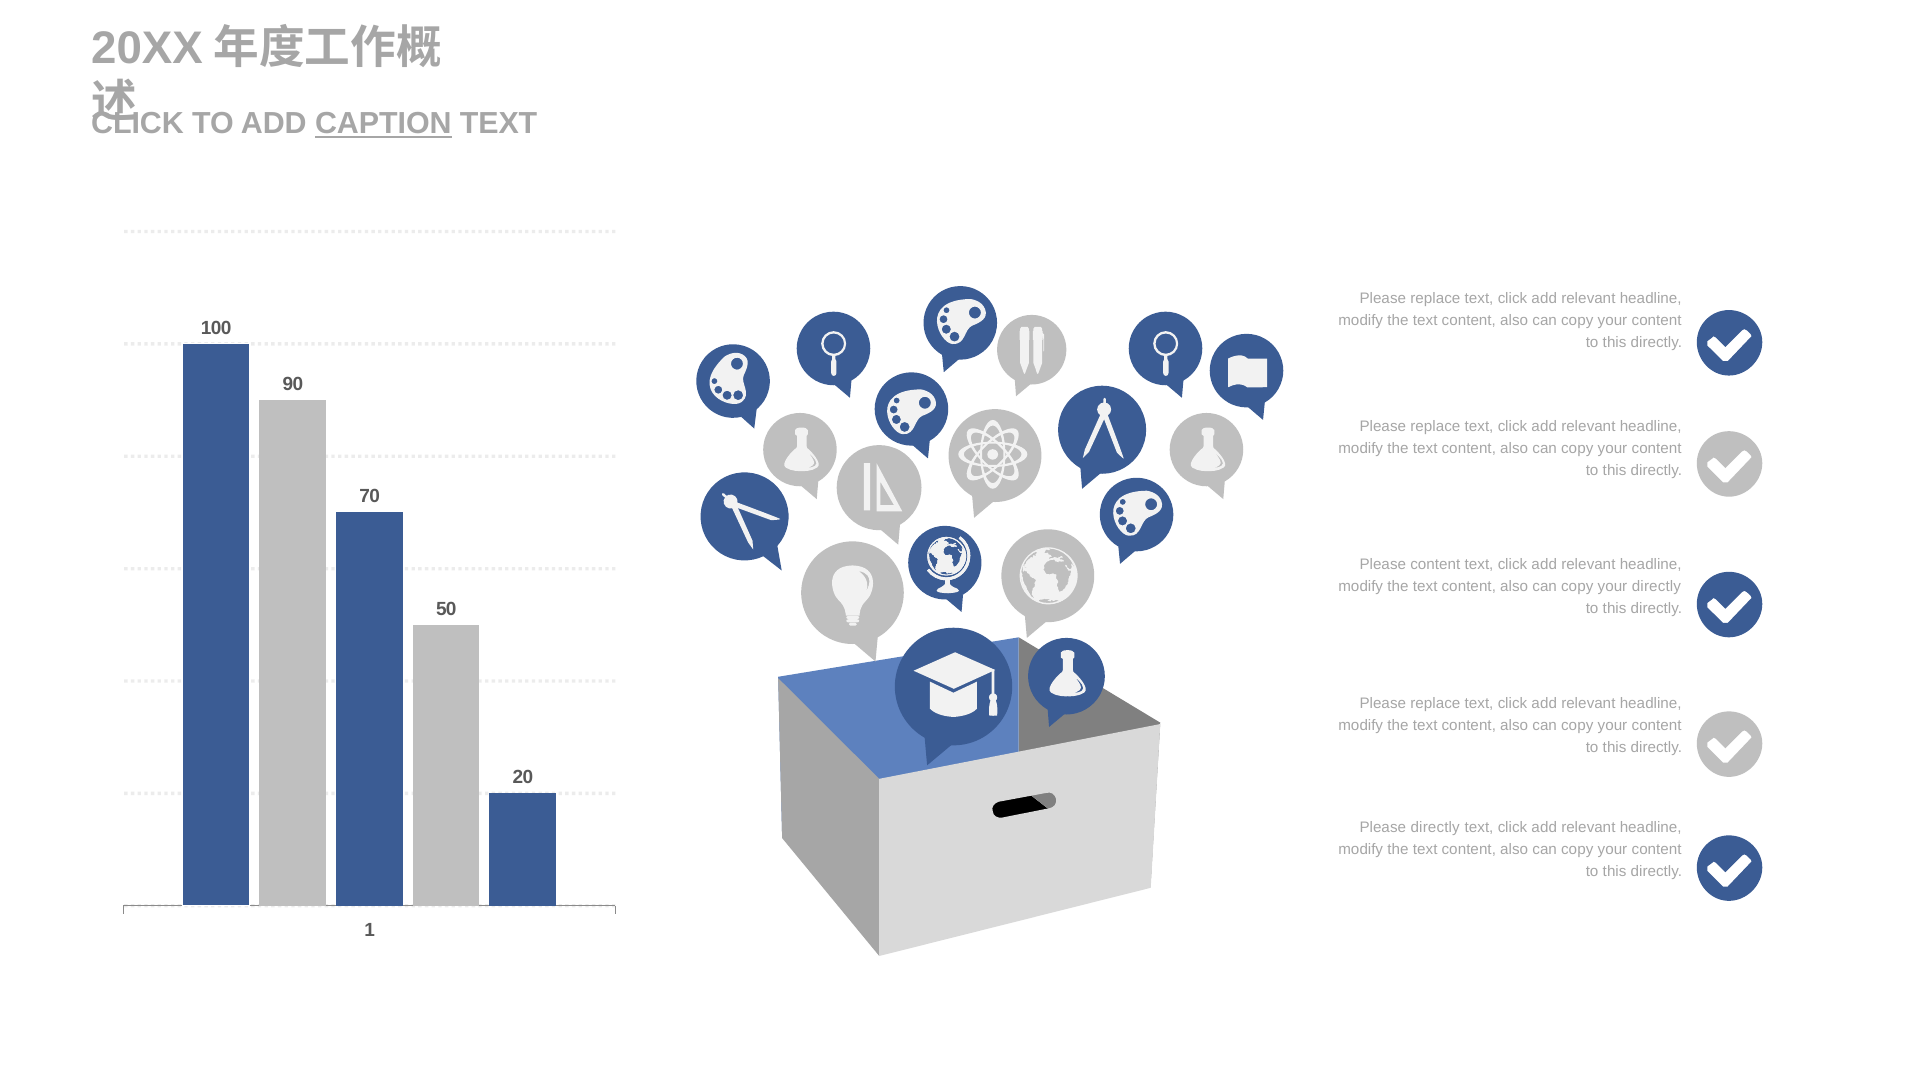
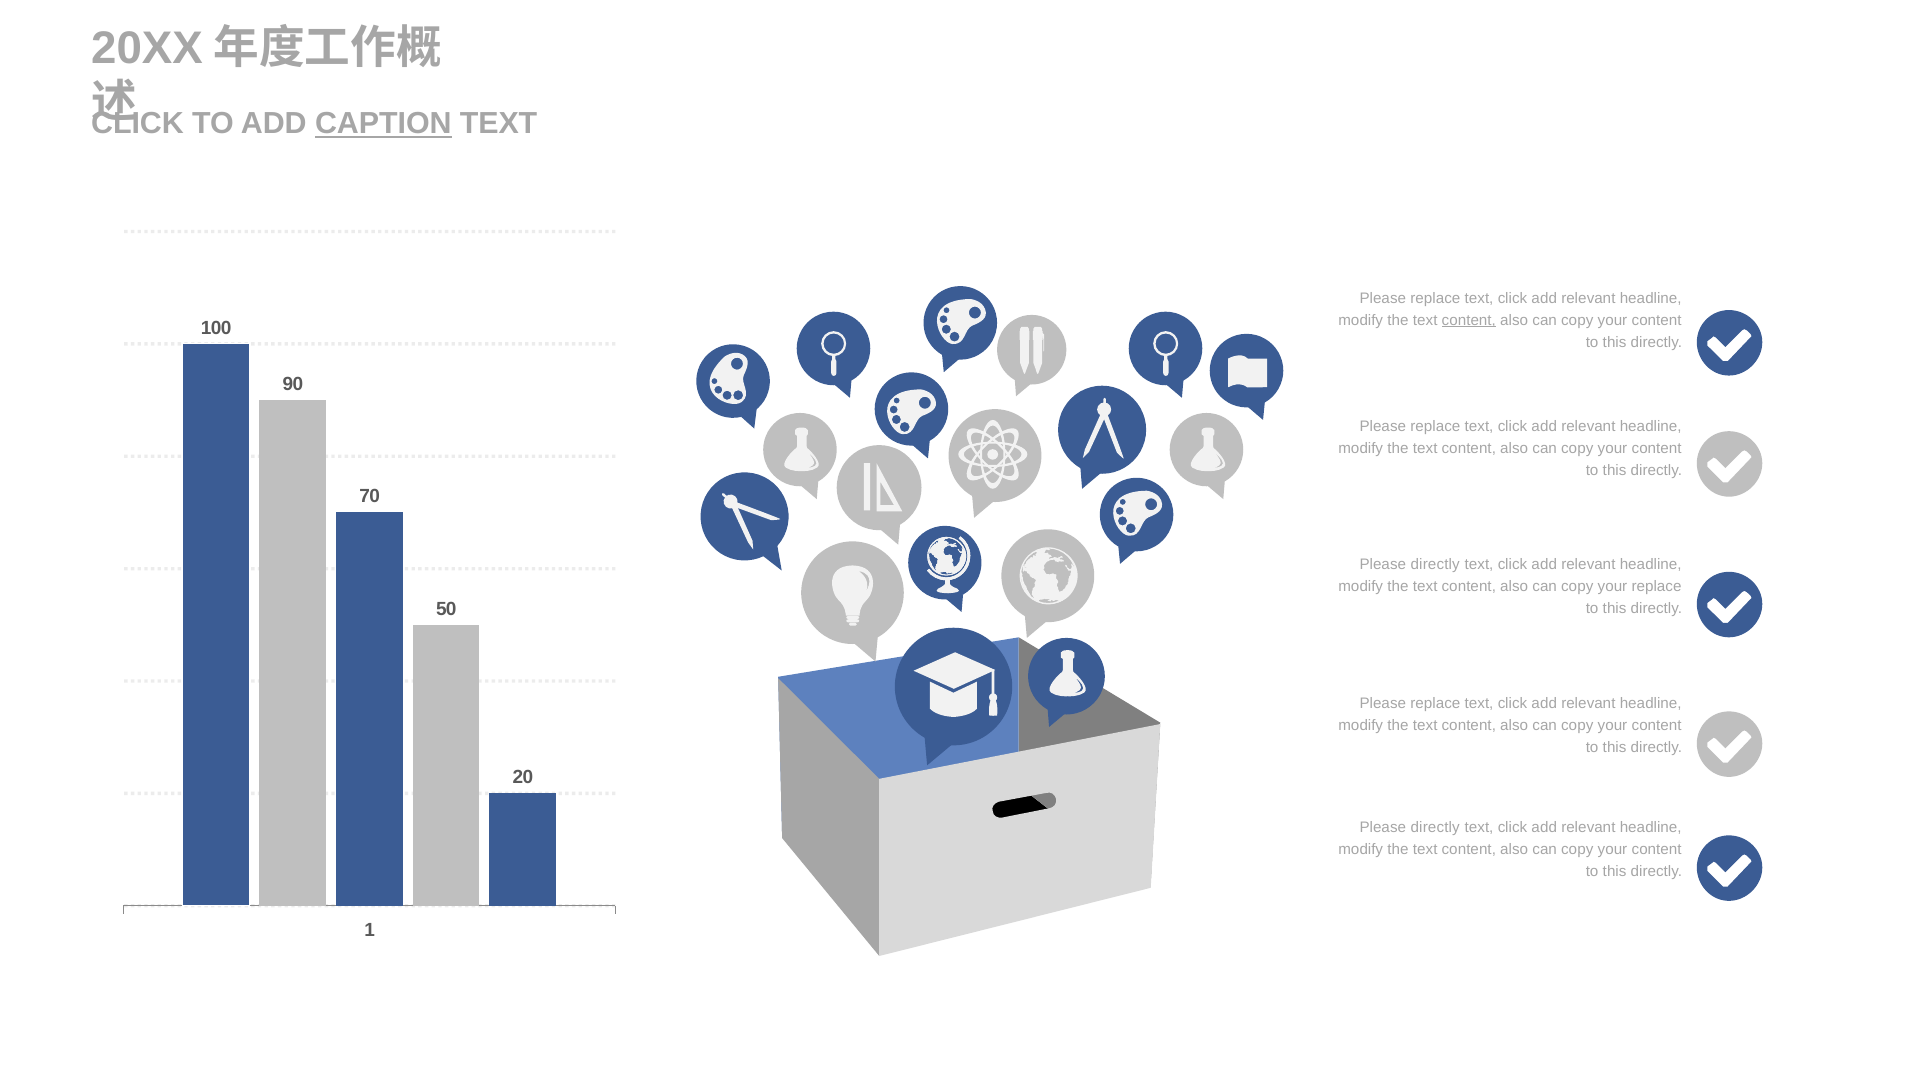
content underline: none -> present (1469, 320)
content: content -> directly (1435, 565)
your directly: directly -> replace (1657, 587)
